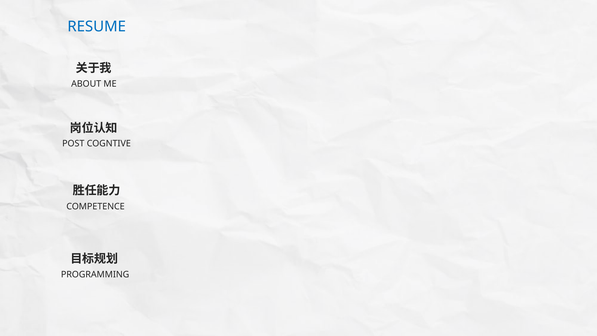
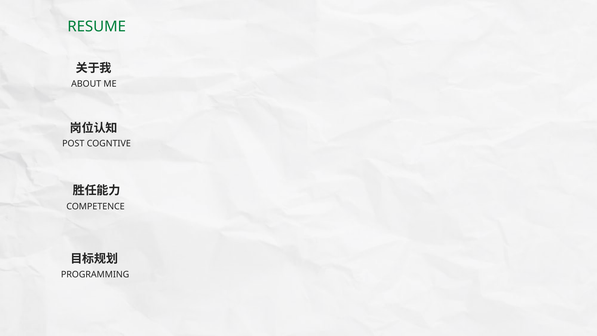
RESUME colour: blue -> green (97, 26)
